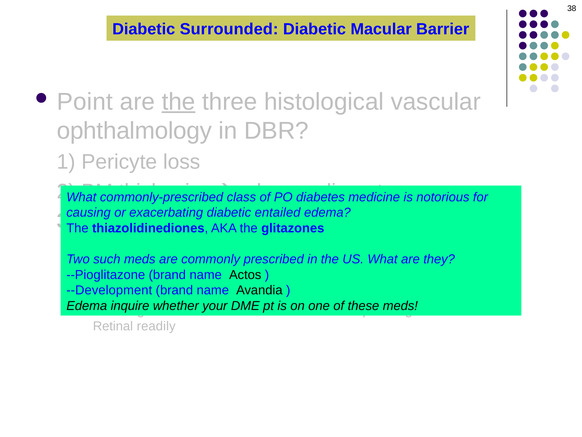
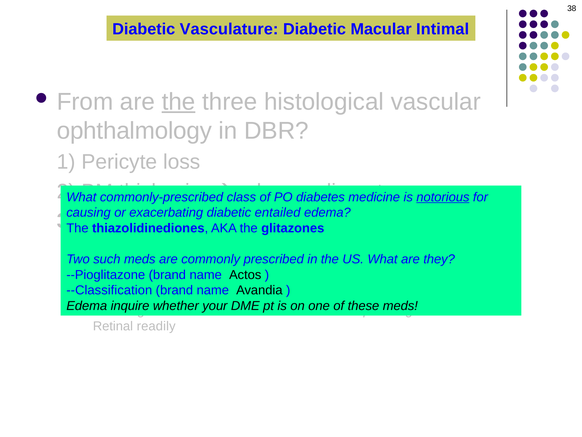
Surrounded: Surrounded -> Vasculature (229, 29)
Macular Barrier: Barrier -> Intimal (443, 29)
Point: Point -> From (85, 102)
notorious underline: none -> present (443, 197)
--Development: --Development -> --Classification (109, 290)
